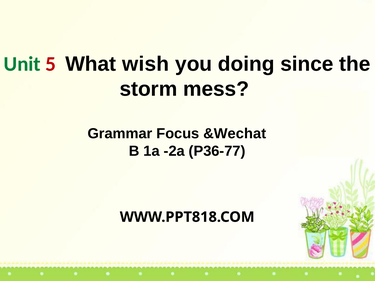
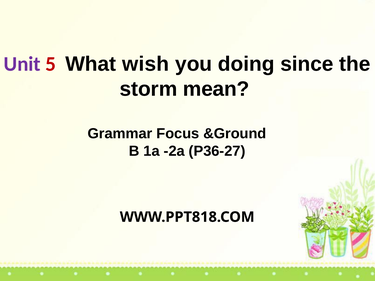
Unit colour: green -> purple (22, 64)
mess: mess -> mean (216, 89)
&Wechat: &Wechat -> &Ground (235, 134)
P36-77: P36-77 -> P36-27 (217, 151)
